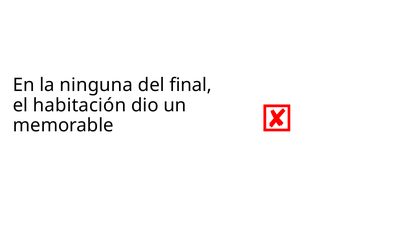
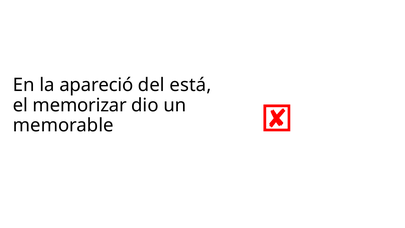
ninguna: ninguna -> apareció (96, 85)
final: final -> está (190, 85)
habitación: habitación -> memorizar (80, 105)
